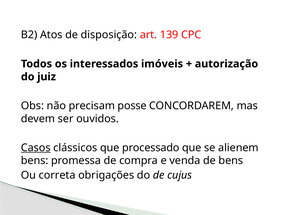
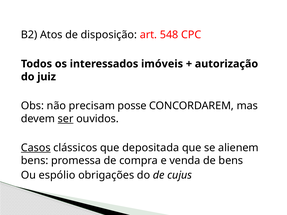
139: 139 -> 548 (169, 35)
ser underline: none -> present (66, 119)
processado: processado -> depositada (151, 148)
correta: correta -> espólio (57, 175)
